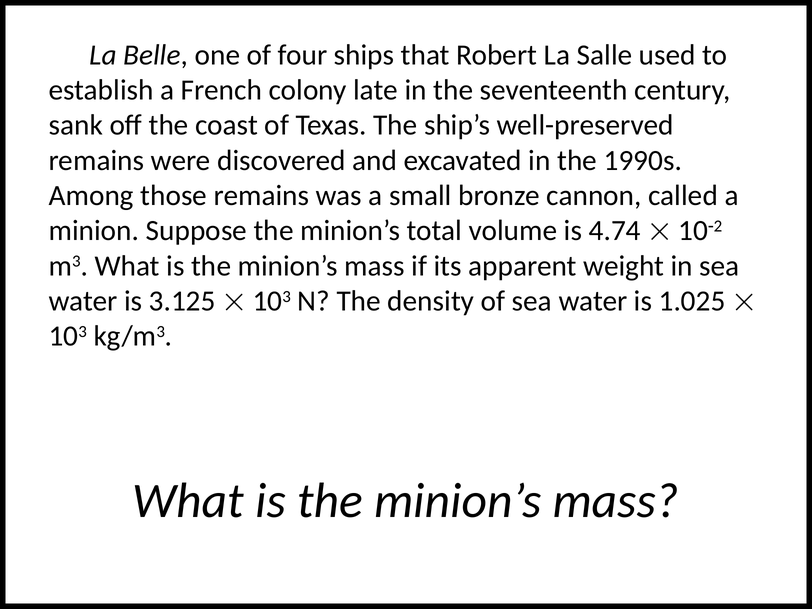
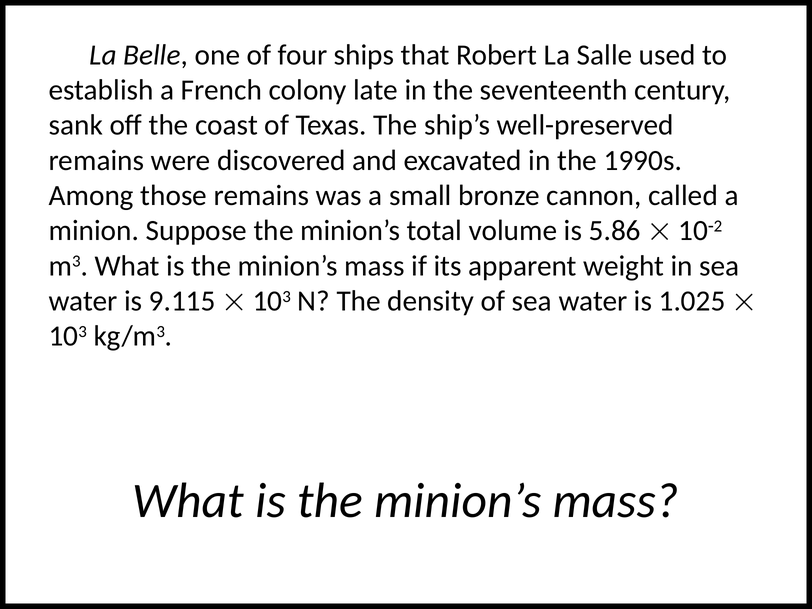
4.74: 4.74 -> 5.86 (615, 231)
3.125: 3.125 -> 9.115 (182, 301)
